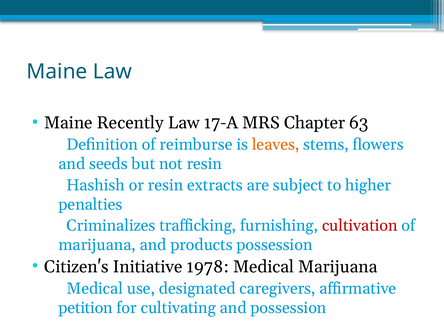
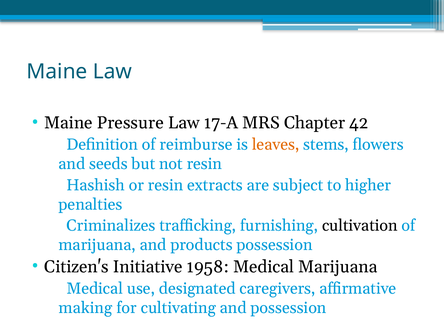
Recently: Recently -> Pressure (130, 123)
63: 63 -> 42 (359, 123)
cultivation colour: red -> black (360, 226)
1978: 1978 -> 1958 (208, 267)
petition: petition -> making (85, 308)
